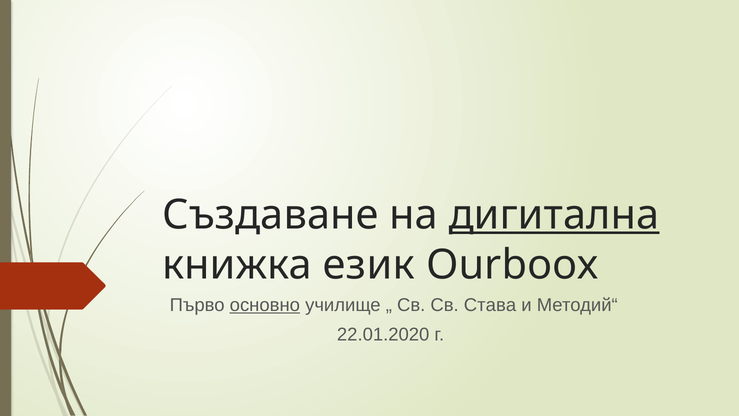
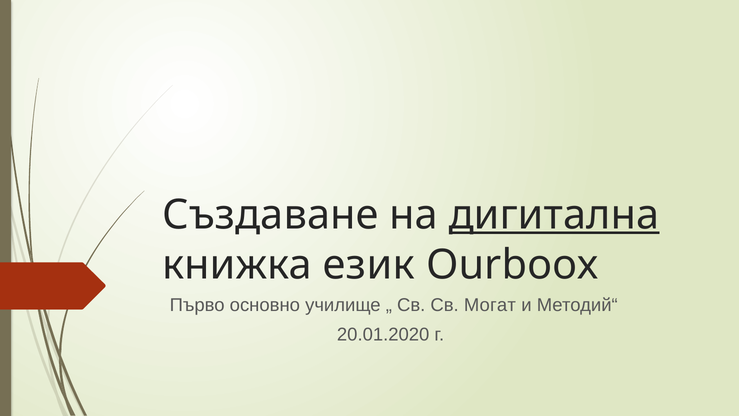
основно underline: present -> none (265, 305)
Става: Става -> Могат (490, 305)
22.01.2020: 22.01.2020 -> 20.01.2020 (383, 335)
